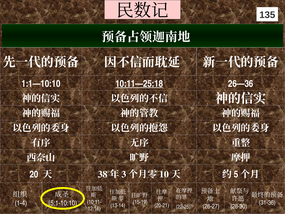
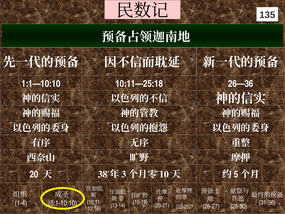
10:11—25:18 underline: present -> none (139, 84)
